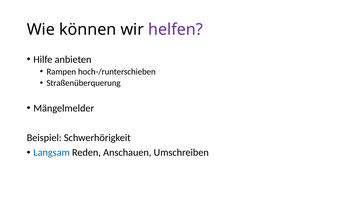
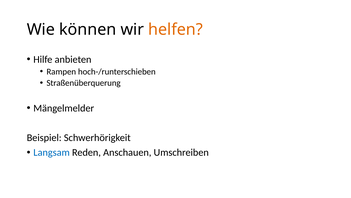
helfen colour: purple -> orange (175, 29)
